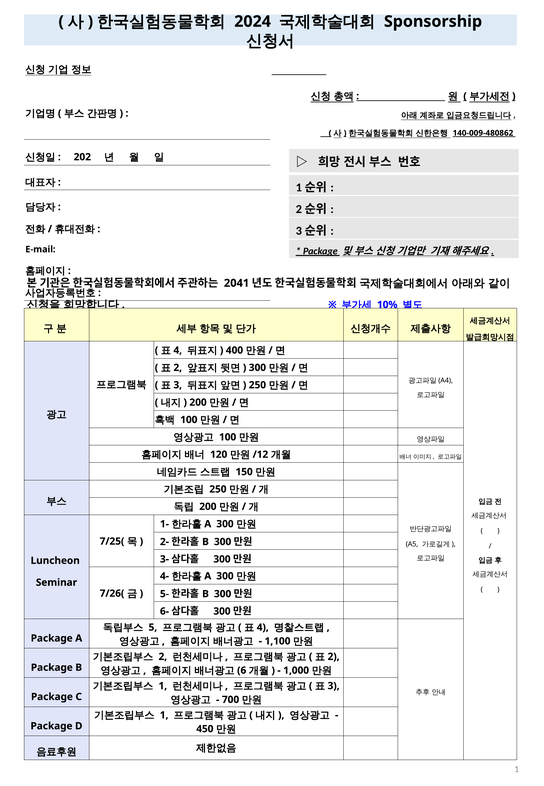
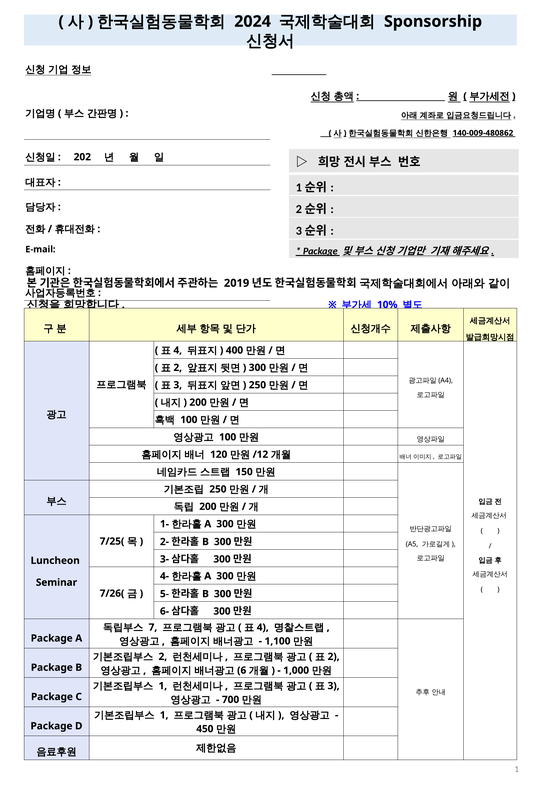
2041: 2041 -> 2019 (237, 283)
5: 5 -> 7 (153, 627)
